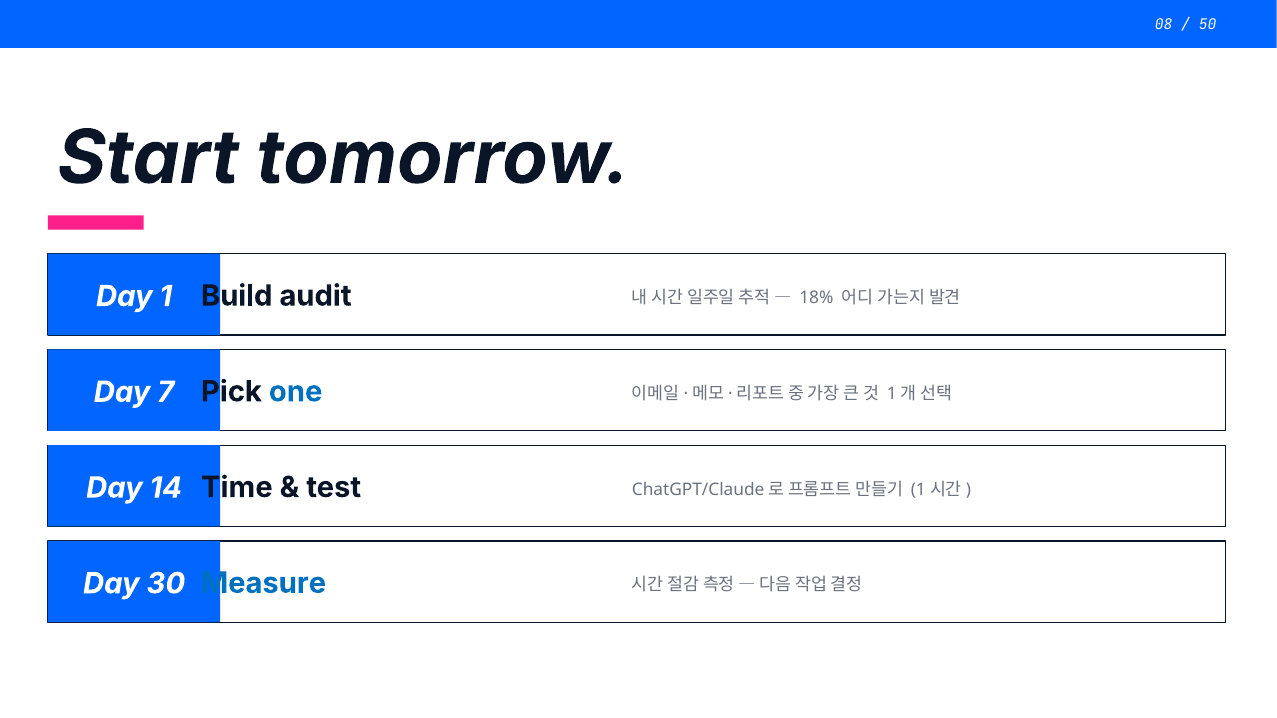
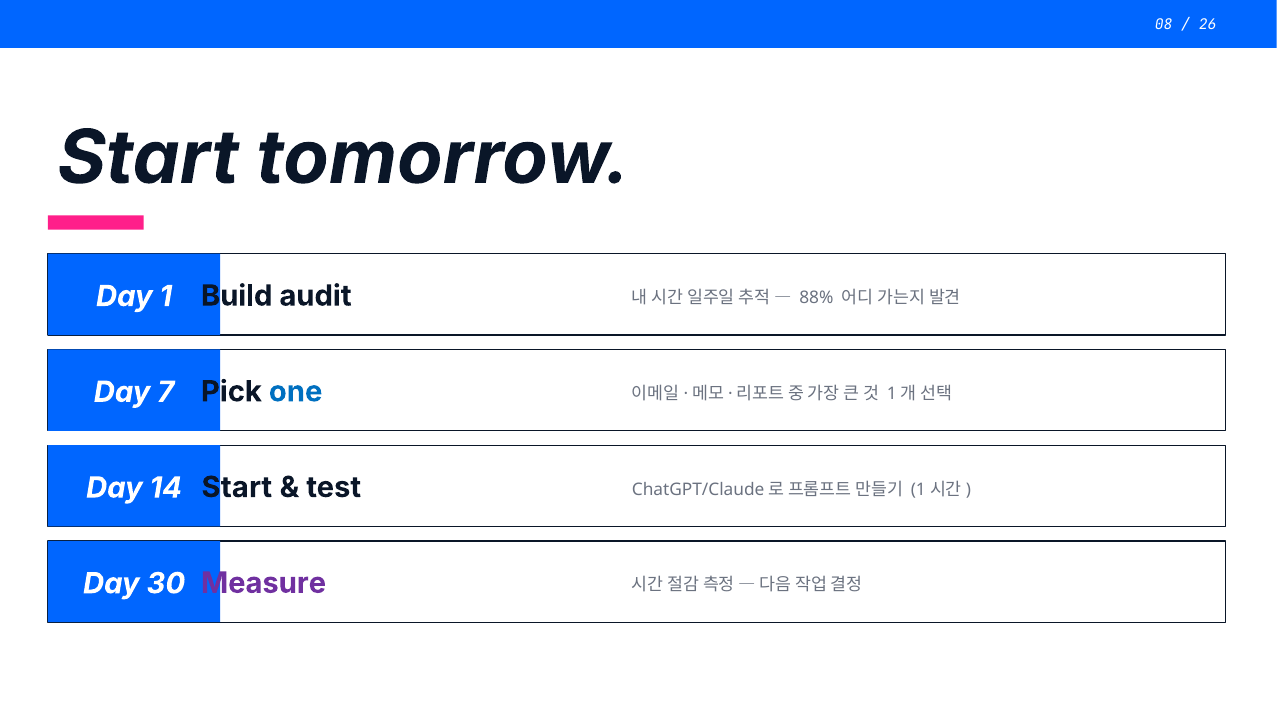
50: 50 -> 26 (1208, 25)
18%: 18% -> 88% (816, 298)
14 Time: Time -> Start (237, 488)
Measure colour: blue -> purple (263, 583)
